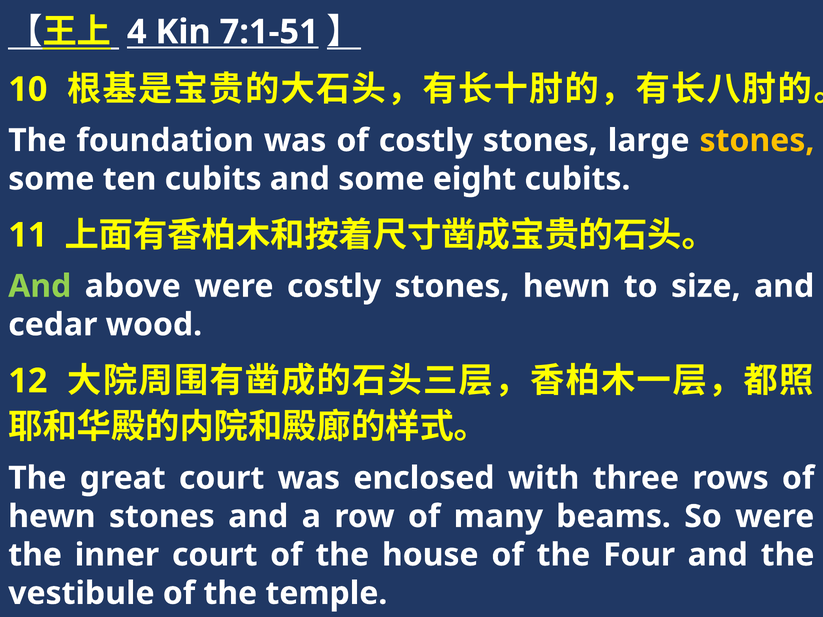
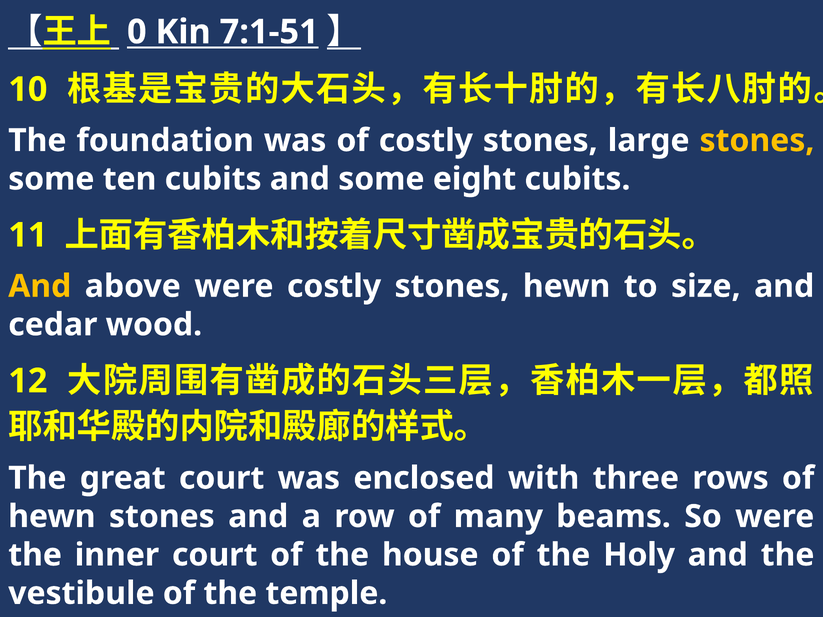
4: 4 -> 0 (137, 32)
And colour: light green -> yellow (40, 286)
Four: Four -> Holy (639, 555)
